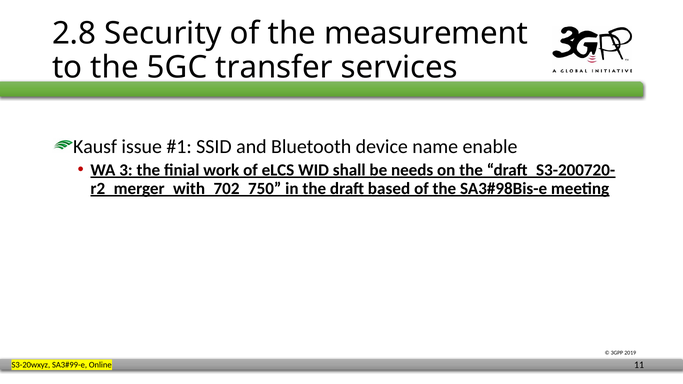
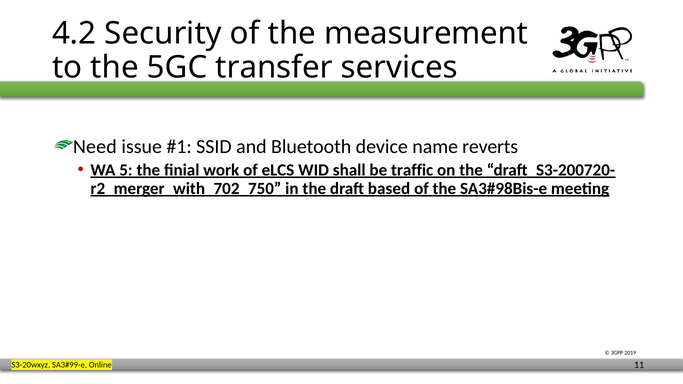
2.8: 2.8 -> 4.2 (74, 33)
Kausf: Kausf -> Need (95, 147)
enable: enable -> reverts (490, 147)
3: 3 -> 5 (126, 170)
needs: needs -> traffic (412, 170)
